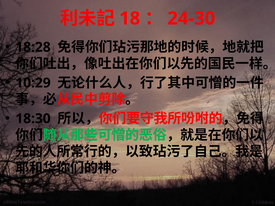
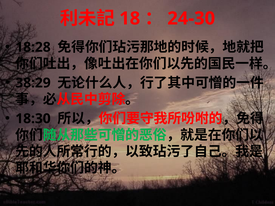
10:29: 10:29 -> 38:29 (33, 83)
